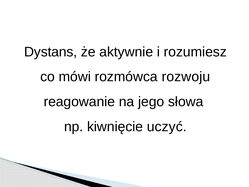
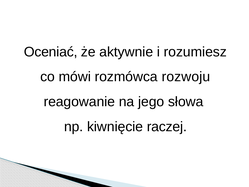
Dystans: Dystans -> Oceniać (51, 52)
uczyć: uczyć -> raczej (167, 127)
